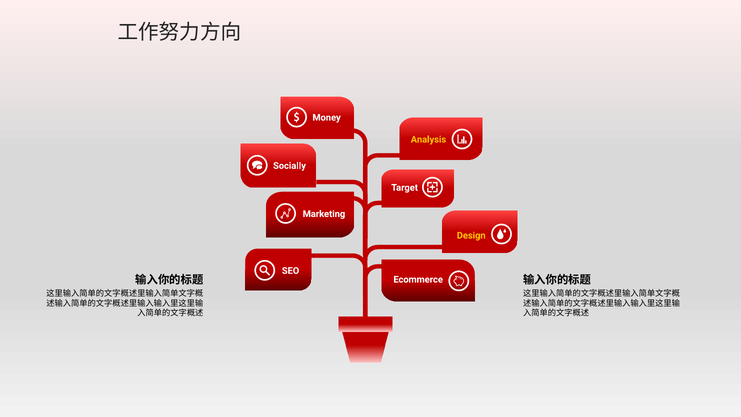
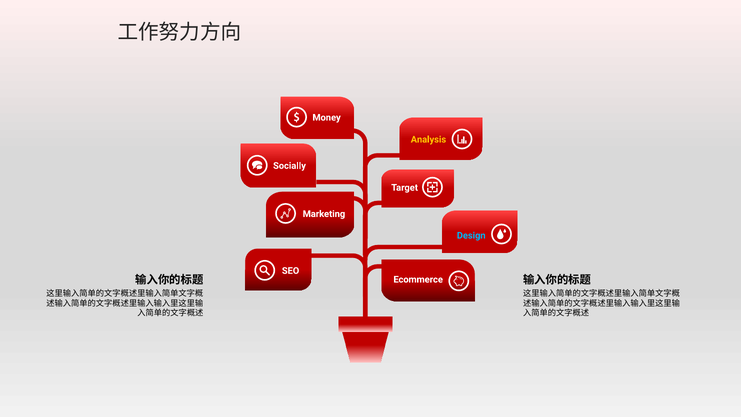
Design colour: yellow -> light blue (471, 235)
